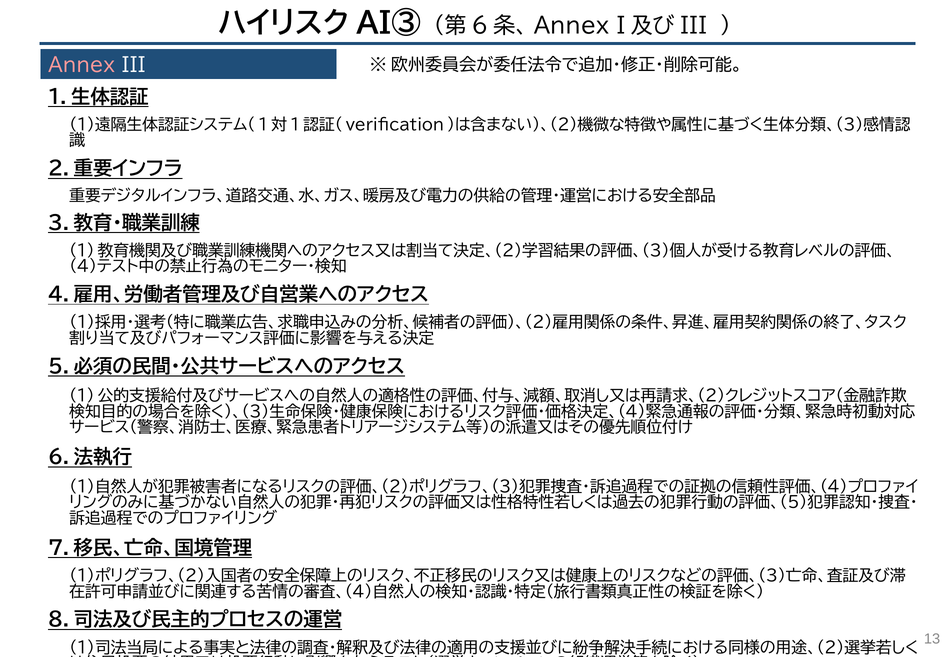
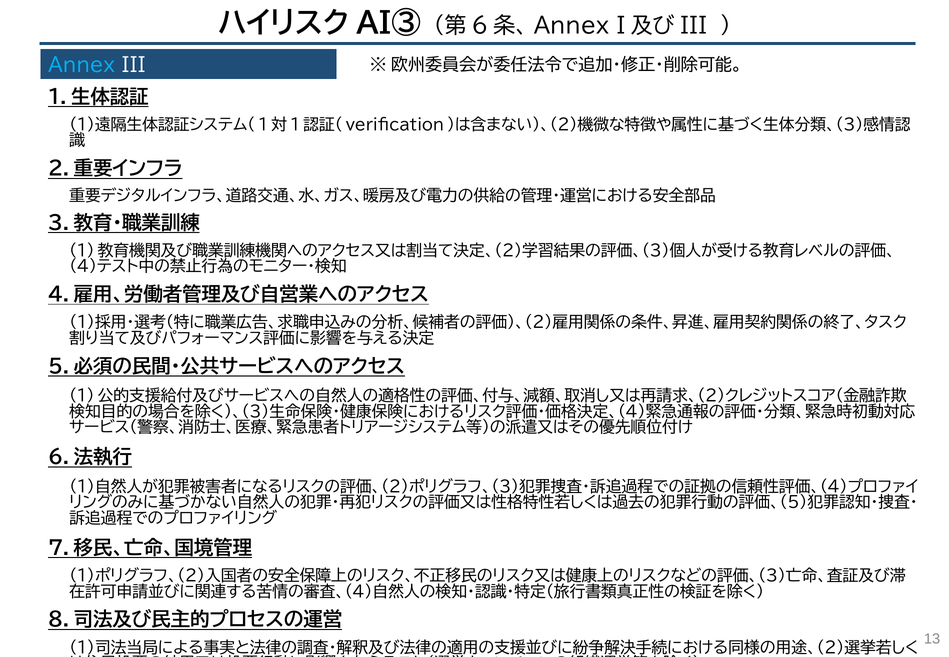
Annex colour: pink -> light blue (82, 65)
